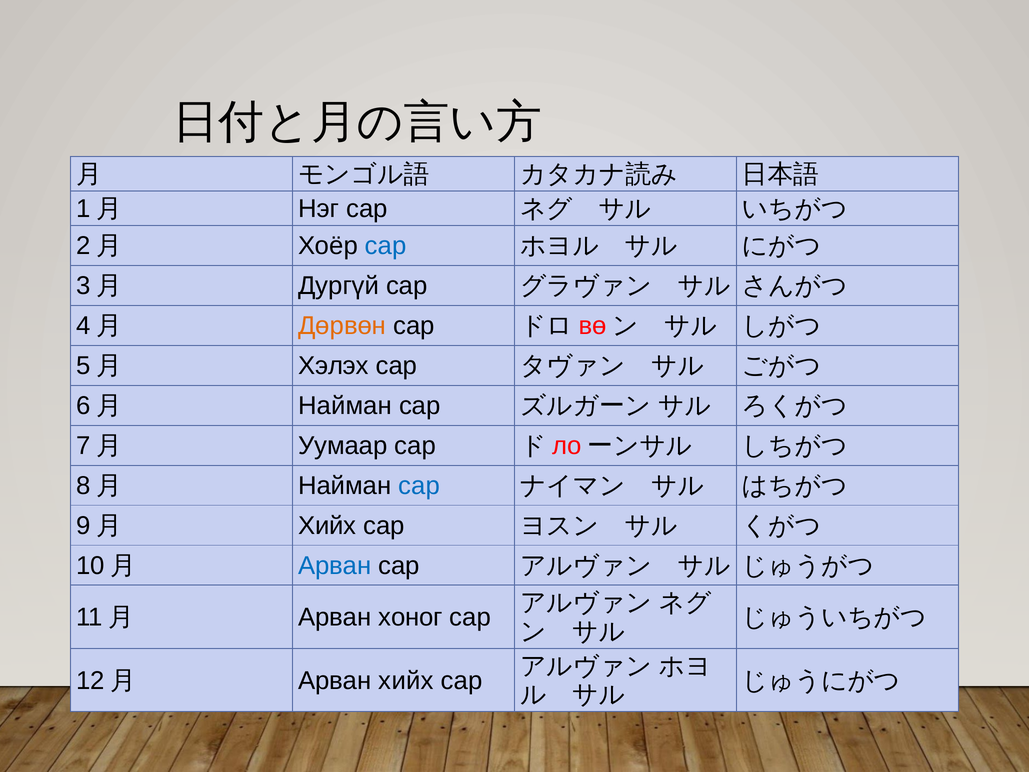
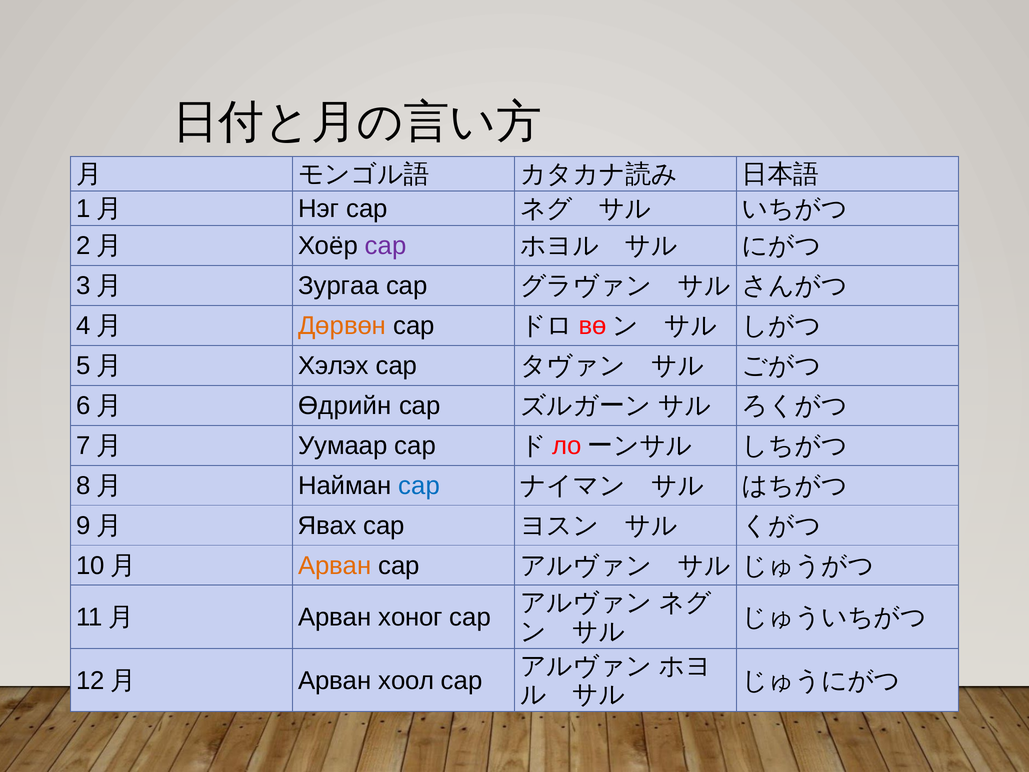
сар colour: blue -> purple (386, 246)
Дургүй: Дургүй -> Зургаа (338, 286)
Найман: Найман -> Өдрийн (345, 406)
Хийх: Хийх -> Явах (327, 525)
Арван colour: blue -> orange (335, 565)
Арван хийх: хийх -> хоол (406, 680)
